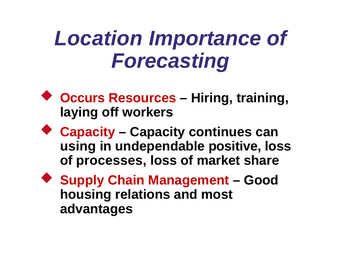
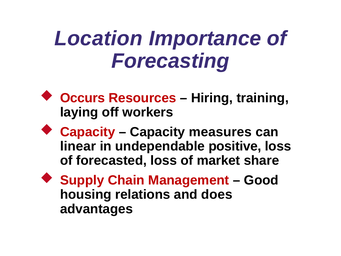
continues: continues -> measures (220, 132)
using: using -> linear (78, 146)
processes: processes -> forecasted (112, 160)
most: most -> does (217, 194)
